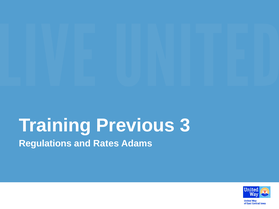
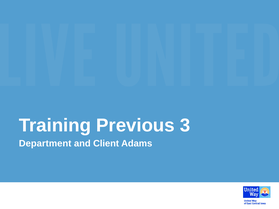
Regulations: Regulations -> Department (45, 144)
Rates: Rates -> Client (106, 144)
